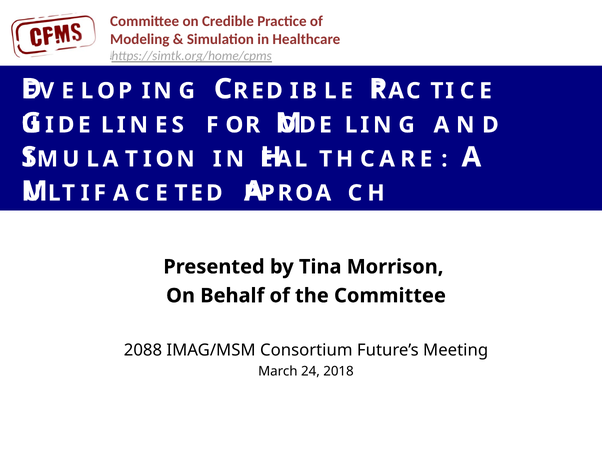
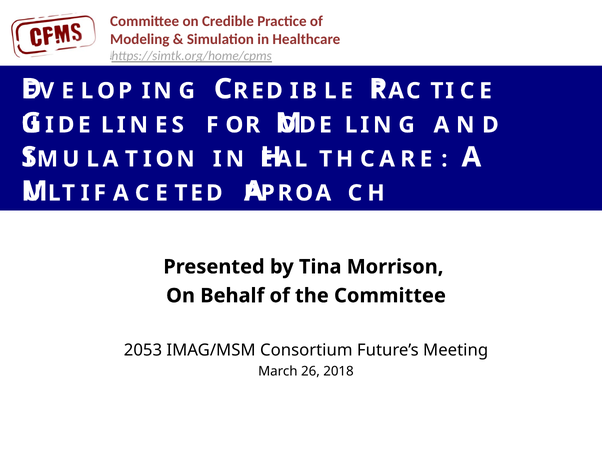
2088: 2088 -> 2053 (143, 351)
24: 24 -> 26 (310, 372)
